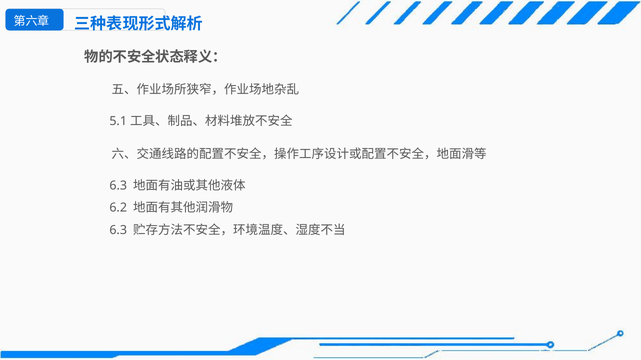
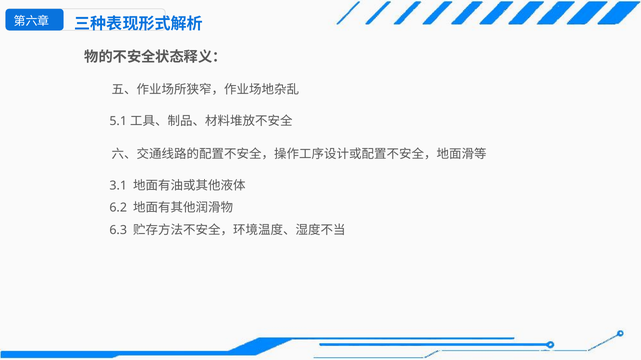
6.3: 6.3 -> 3.1 (118, 186)
